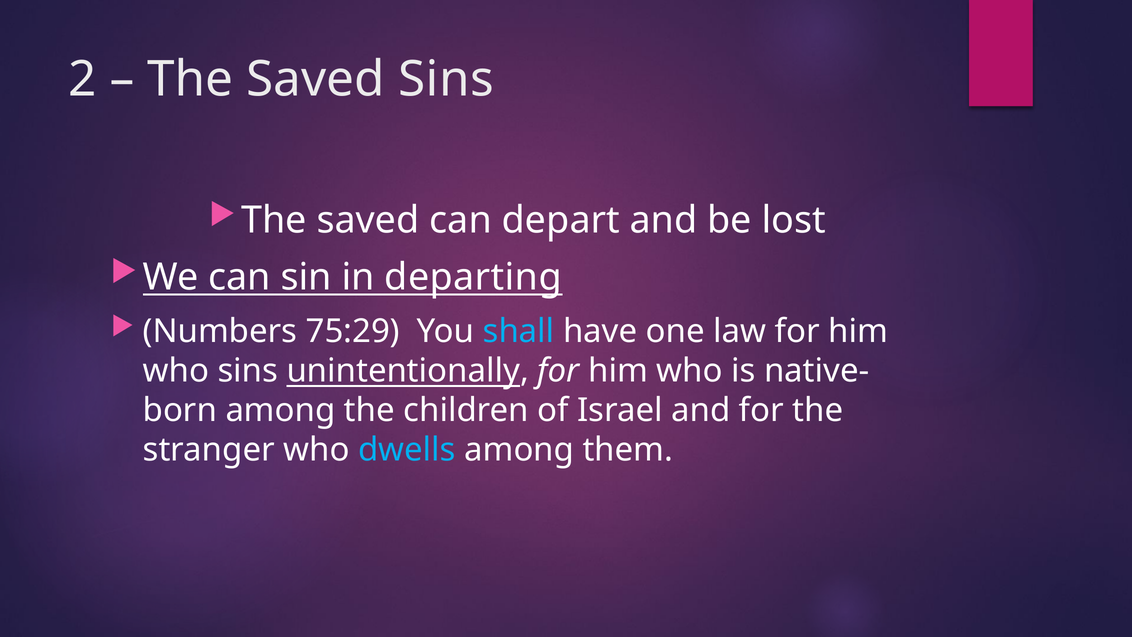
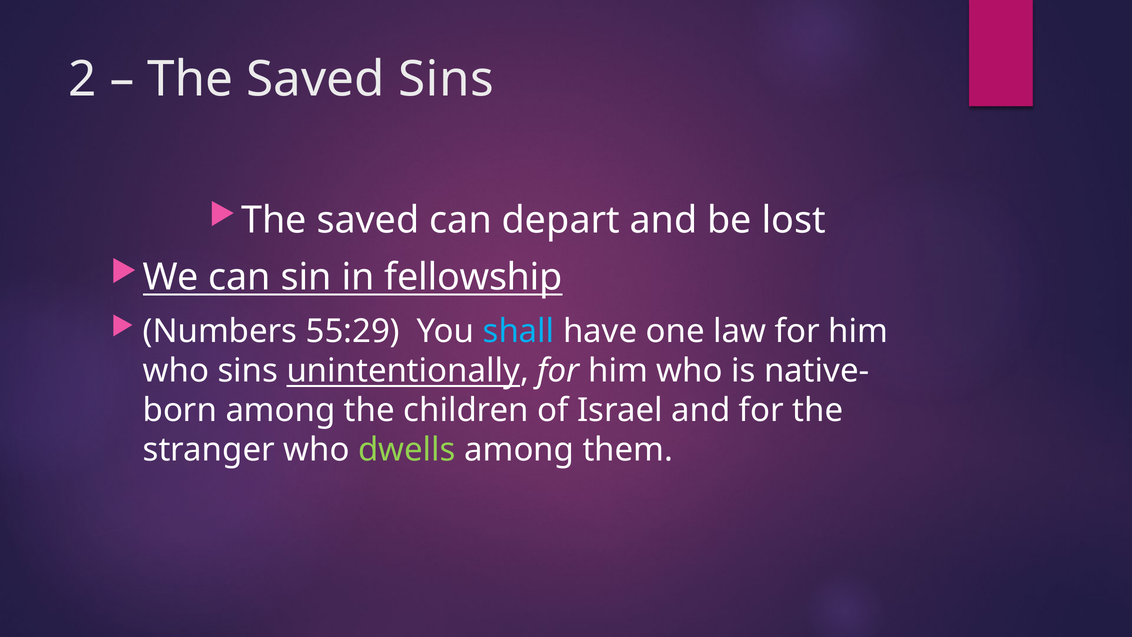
departing: departing -> fellowship (473, 277)
75:29: 75:29 -> 55:29 (353, 331)
dwells colour: light blue -> light green (407, 450)
